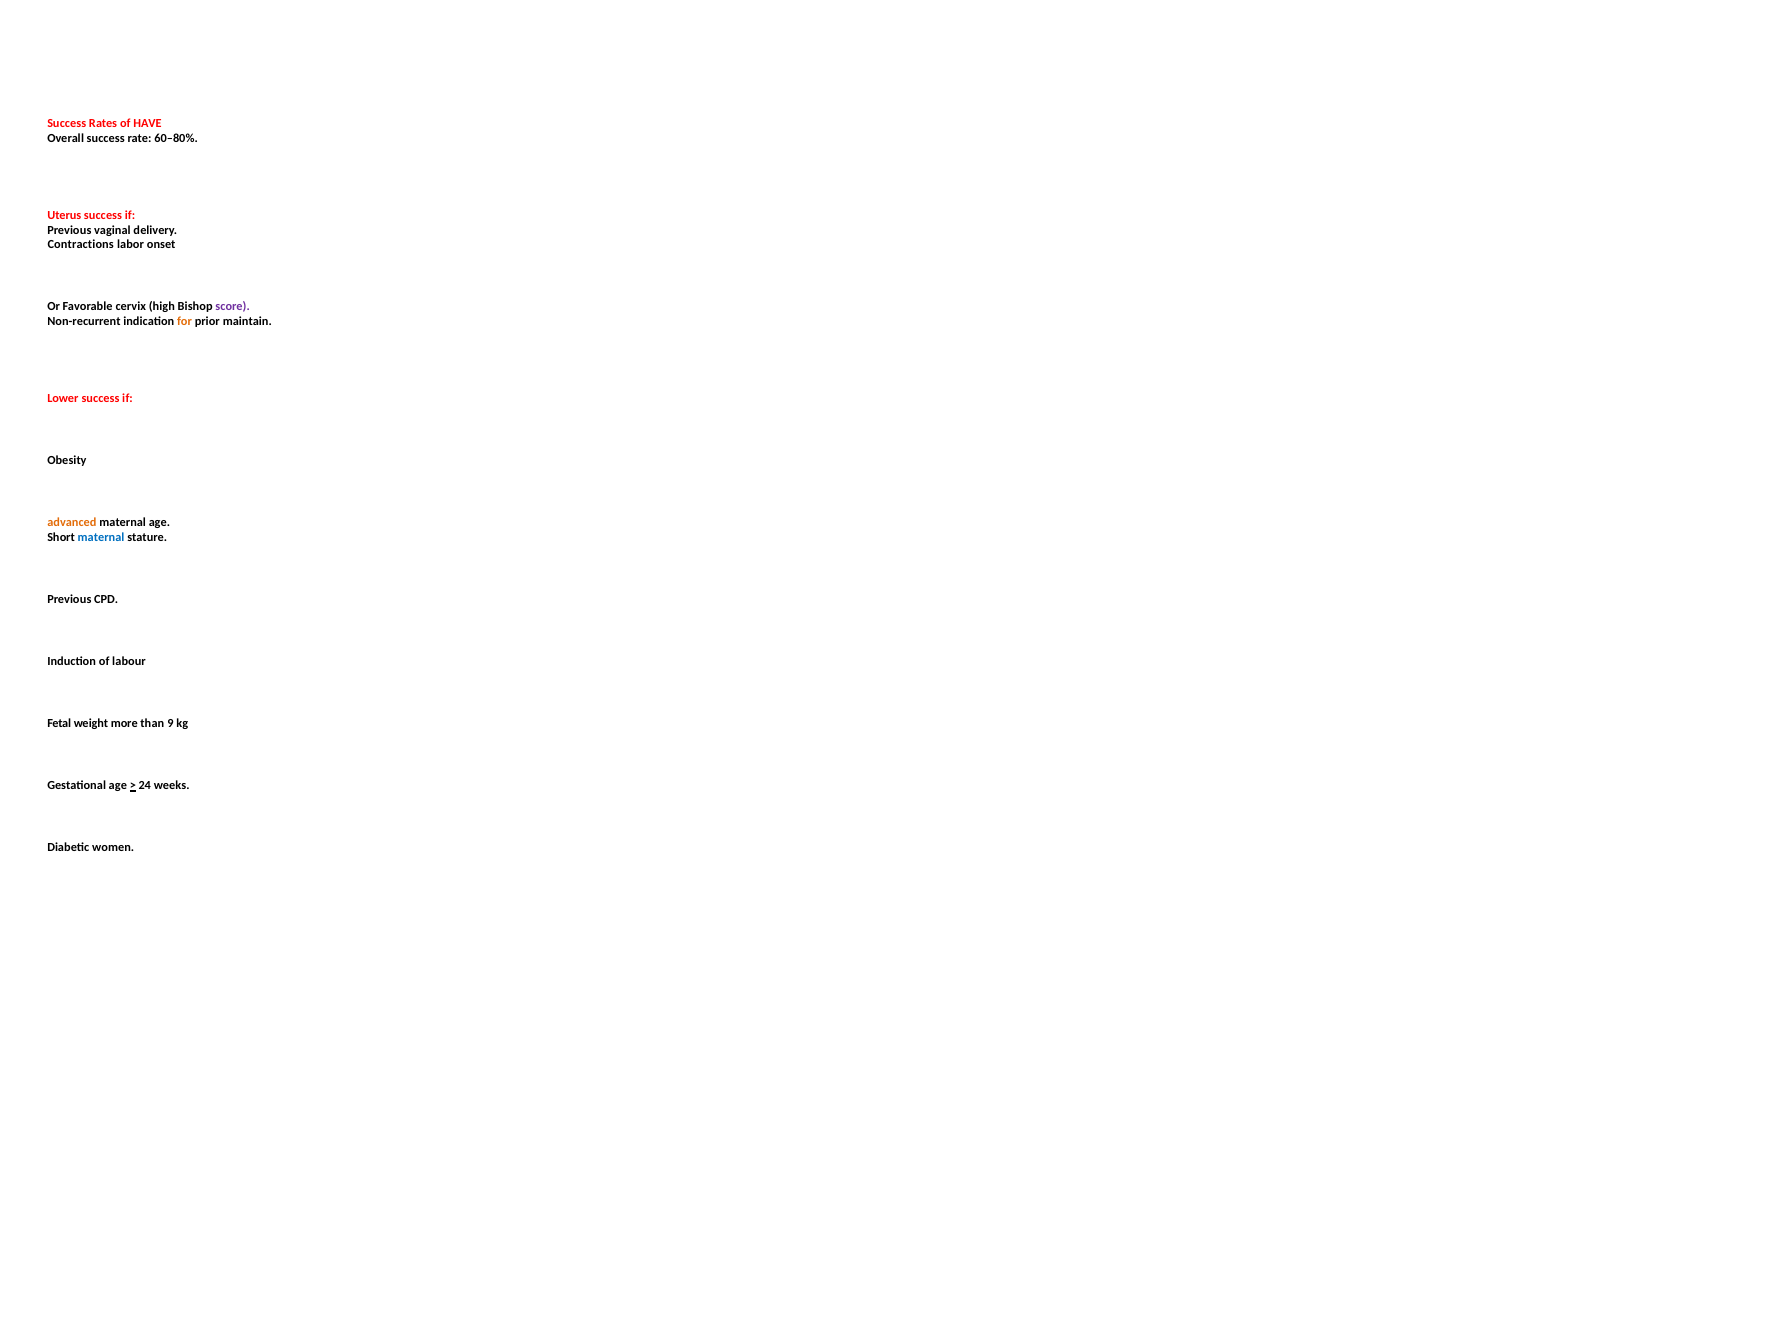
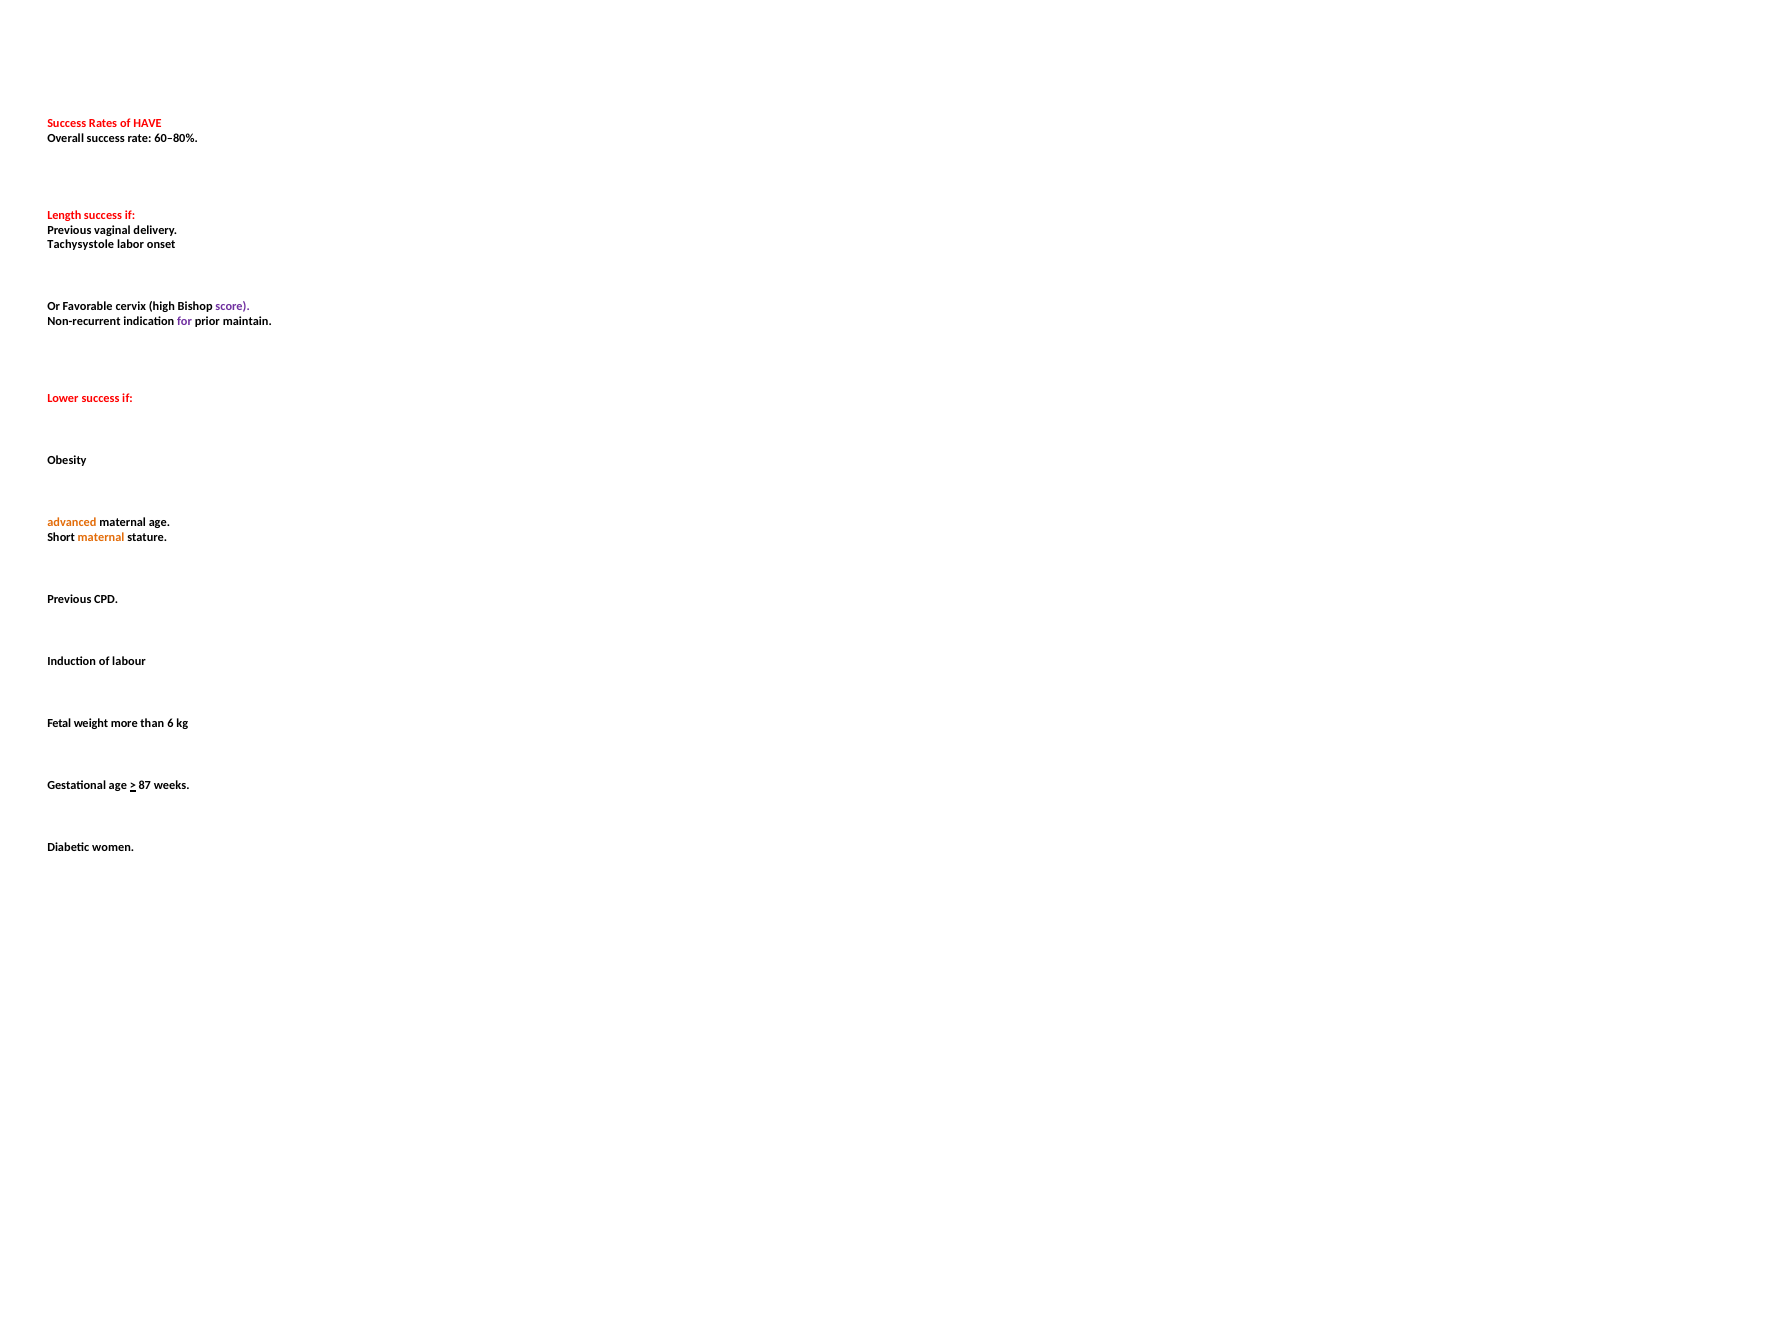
Uterus: Uterus -> Length (64, 215)
Contractions: Contractions -> Tachysystole (81, 245)
for colour: orange -> purple (185, 322)
maternal colour: blue -> orange (101, 537)
9: 9 -> 6 (170, 724)
24: 24 -> 87 (145, 786)
